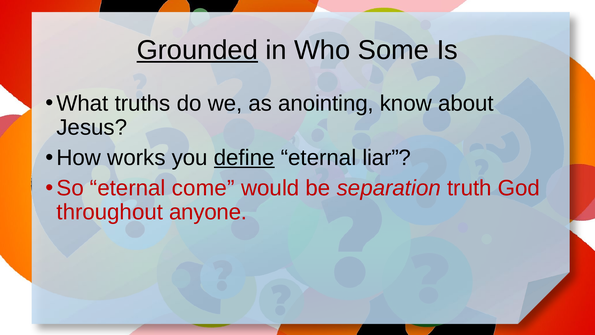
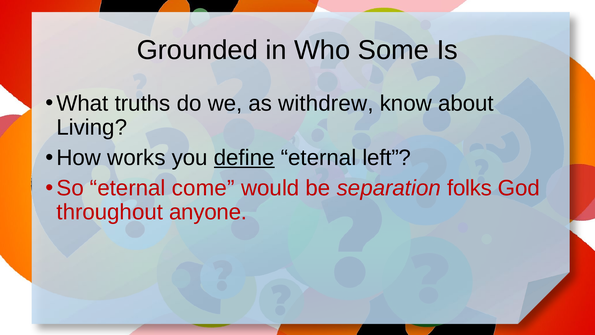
Grounded underline: present -> none (197, 50)
anointing: anointing -> withdrew (326, 103)
Jesus: Jesus -> Living (92, 127)
liar: liar -> left (387, 158)
truth: truth -> folks (470, 188)
